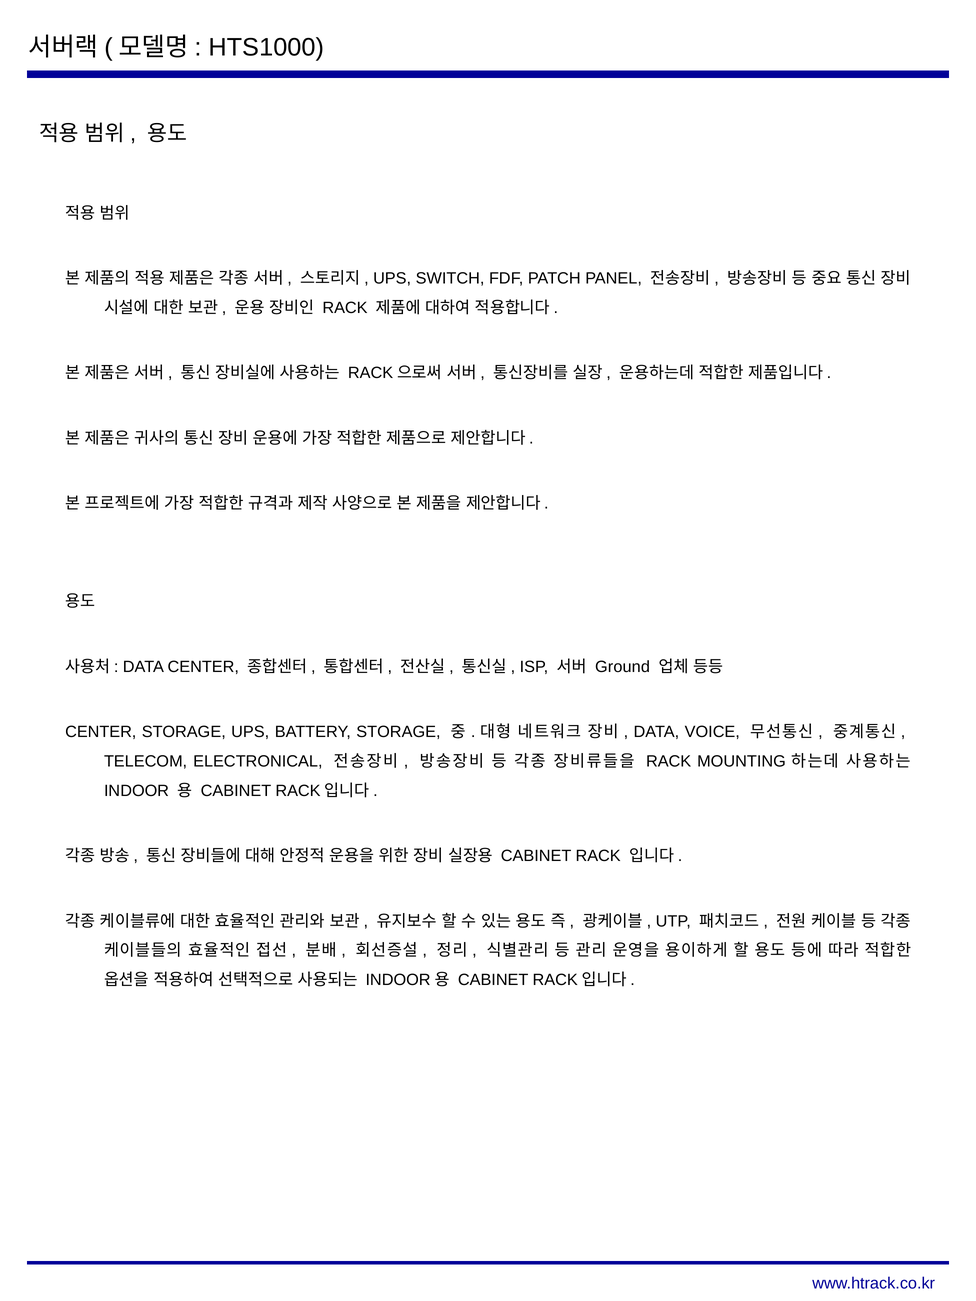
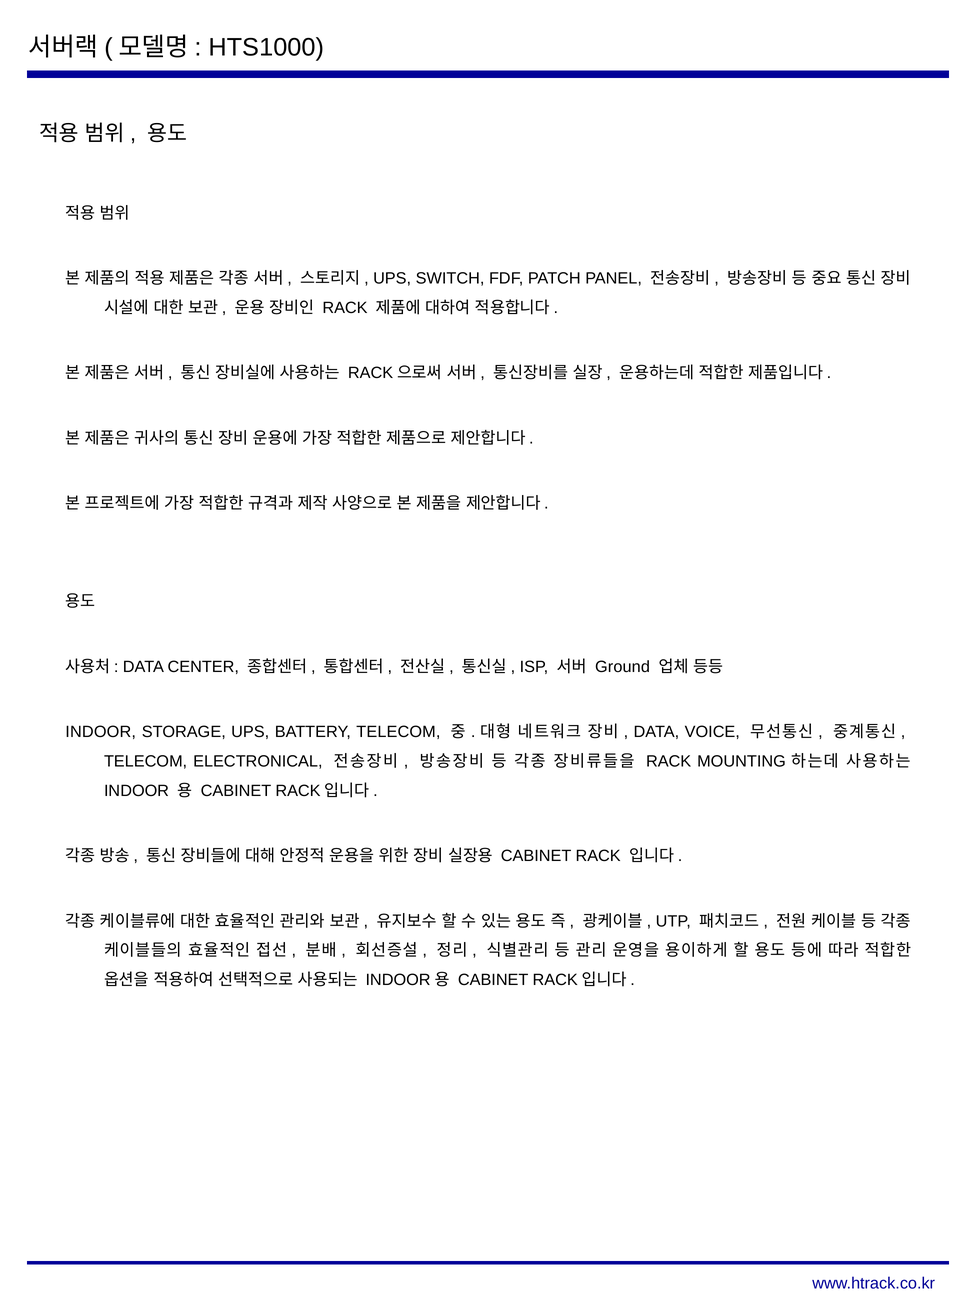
CENTER: CENTER -> INDOOR (101, 732)
BATTERY STORAGE: STORAGE -> TELECOM (398, 732)
